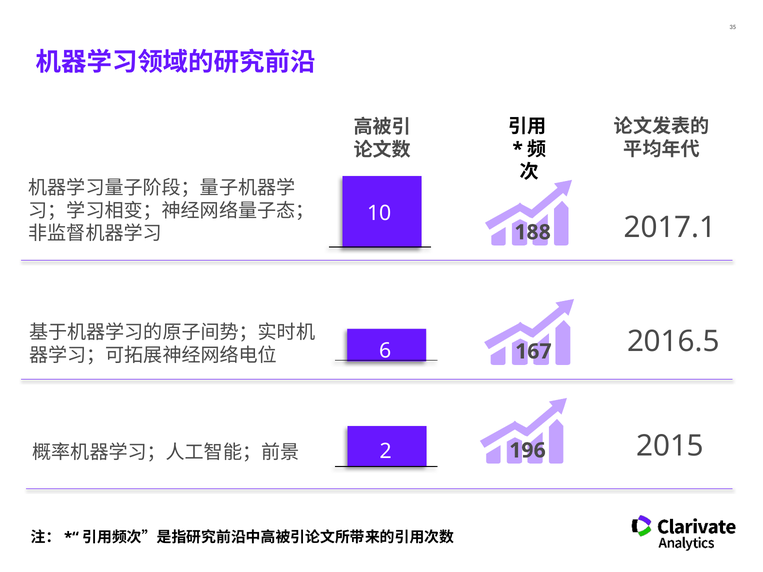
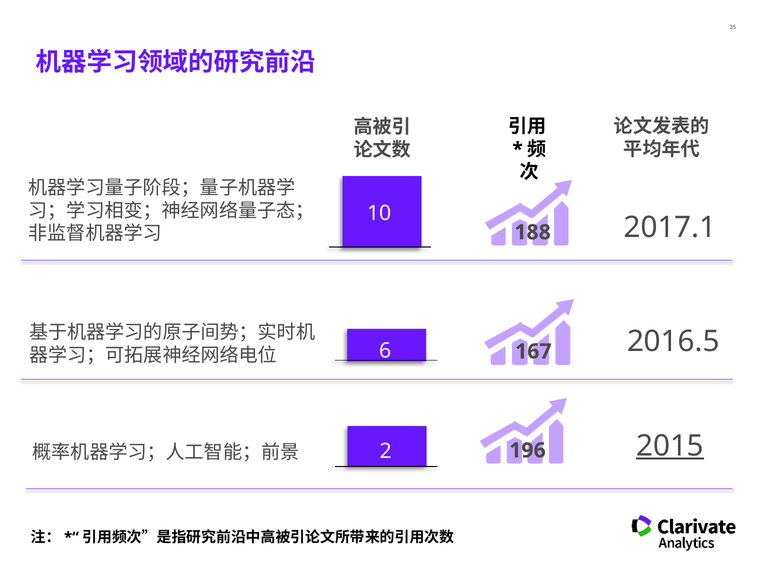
2015 underline: none -> present (670, 446)
